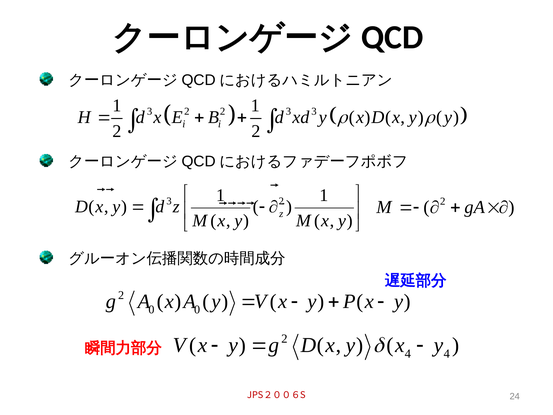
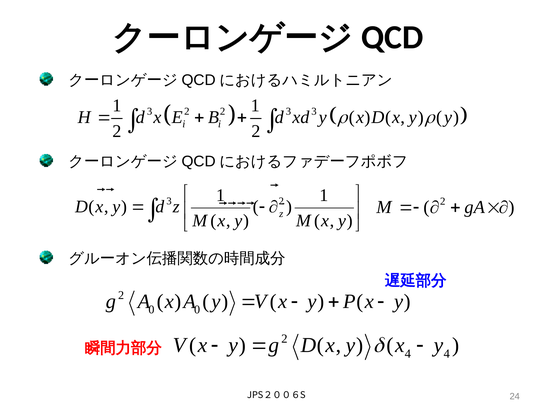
JPS２００６S colour: red -> black (276, 395)
